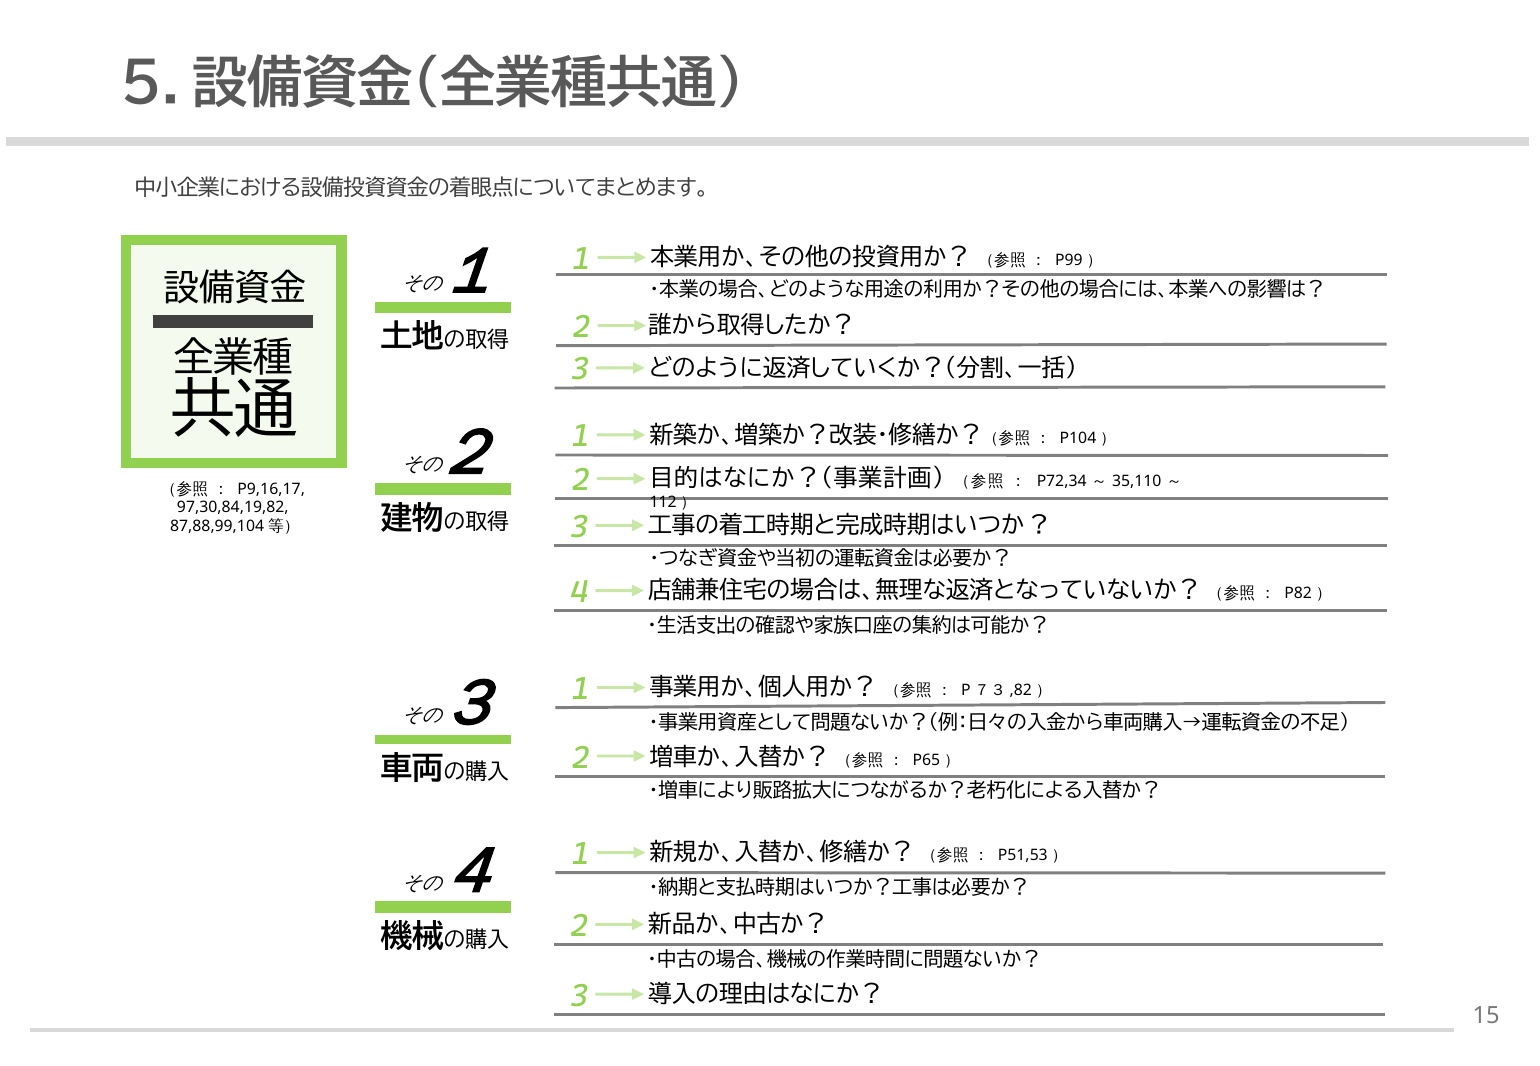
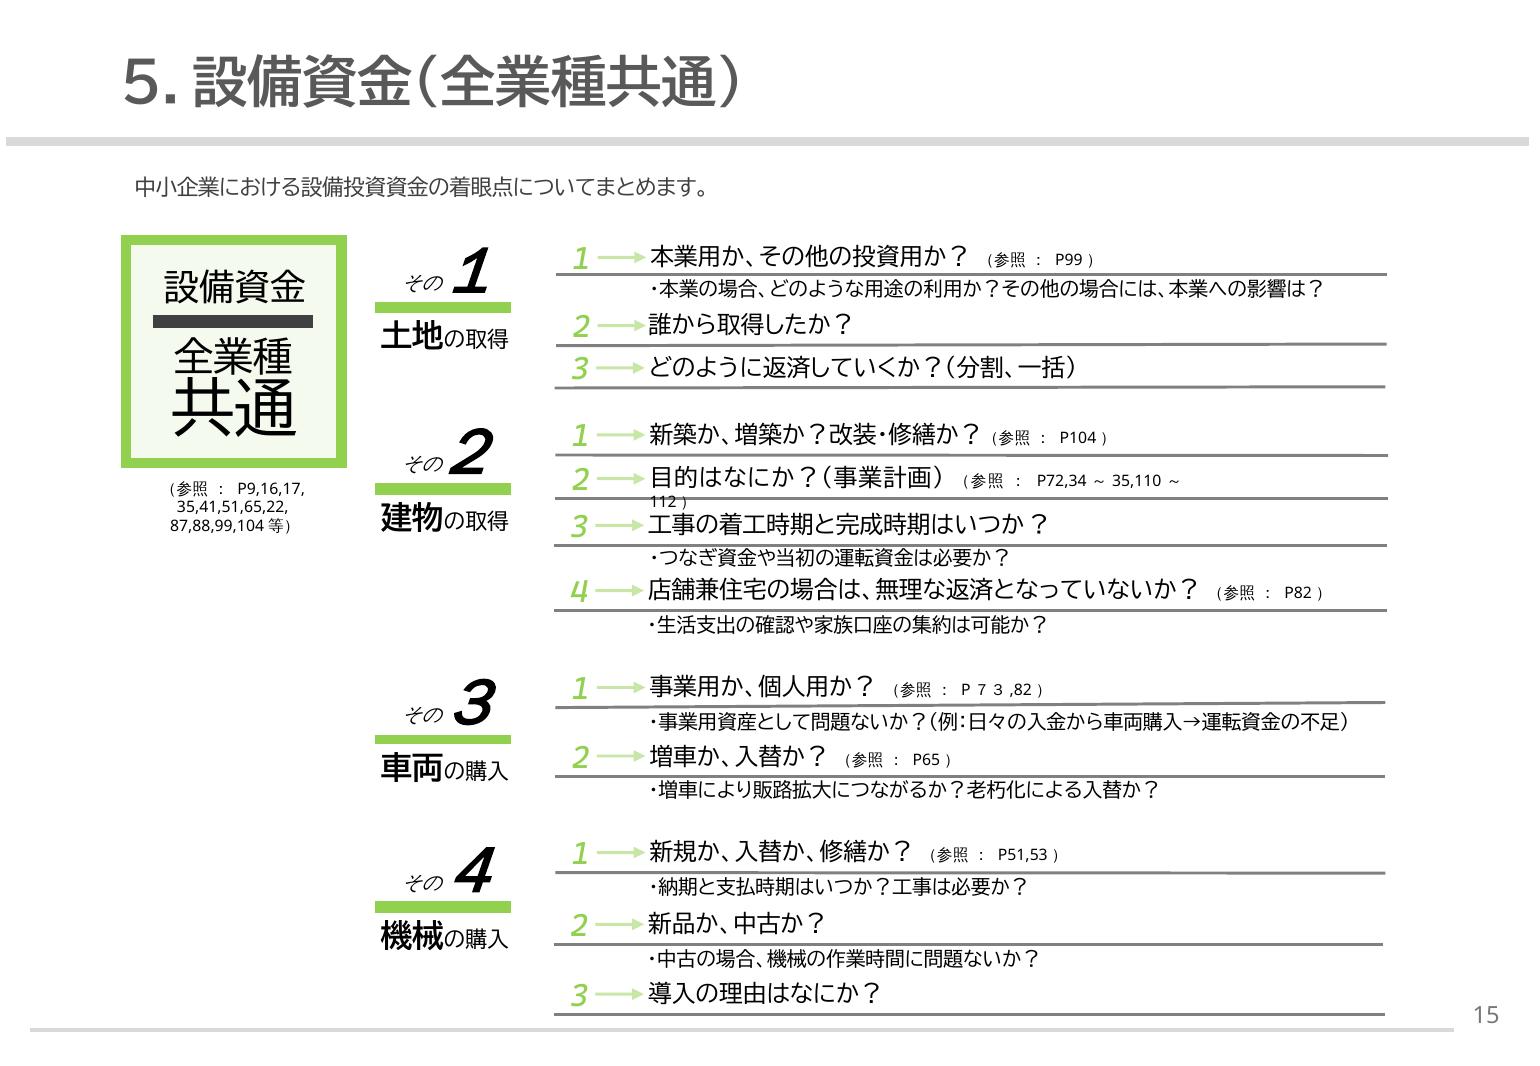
97,30,84,19,82: 97,30,84,19,82 -> 35,41,51,65,22 (233, 508)
